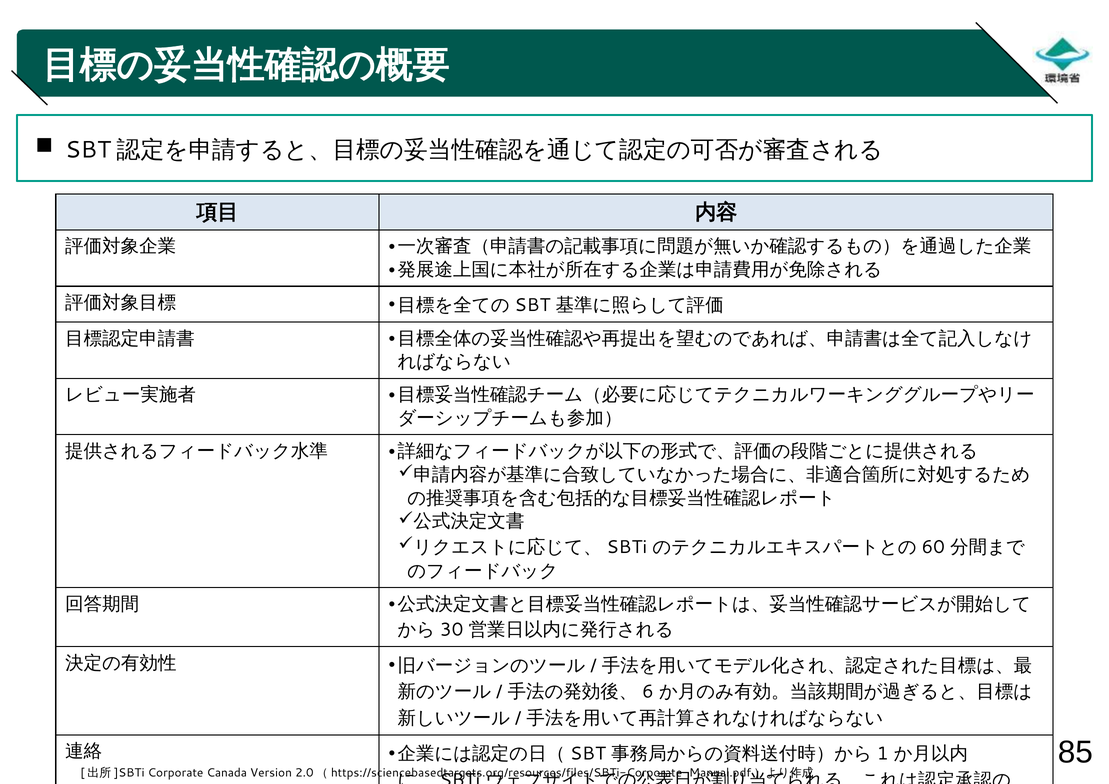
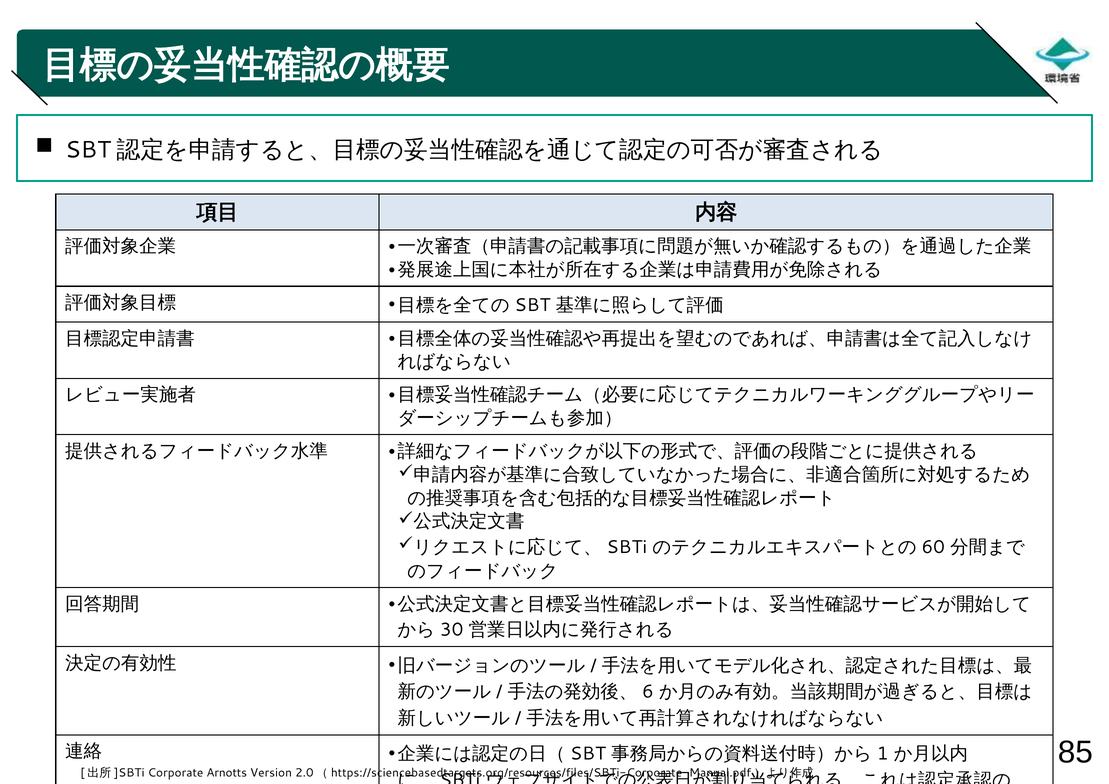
Canada: Canada -> Arnotts (227, 773)
